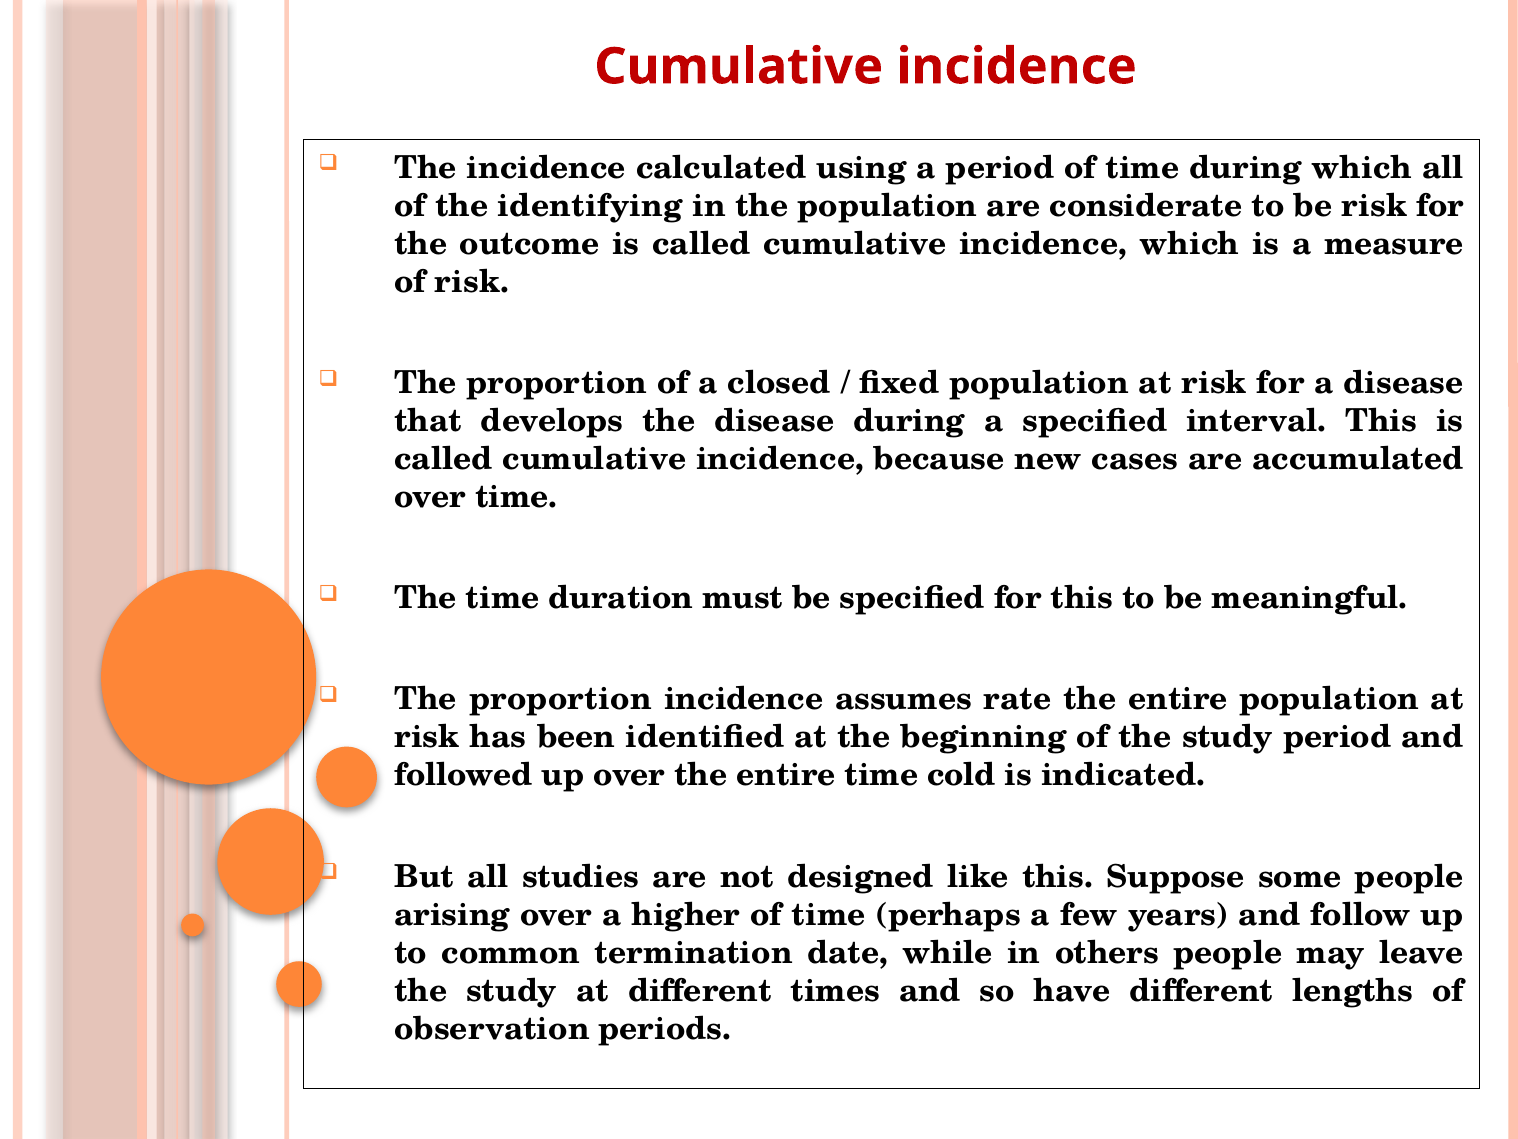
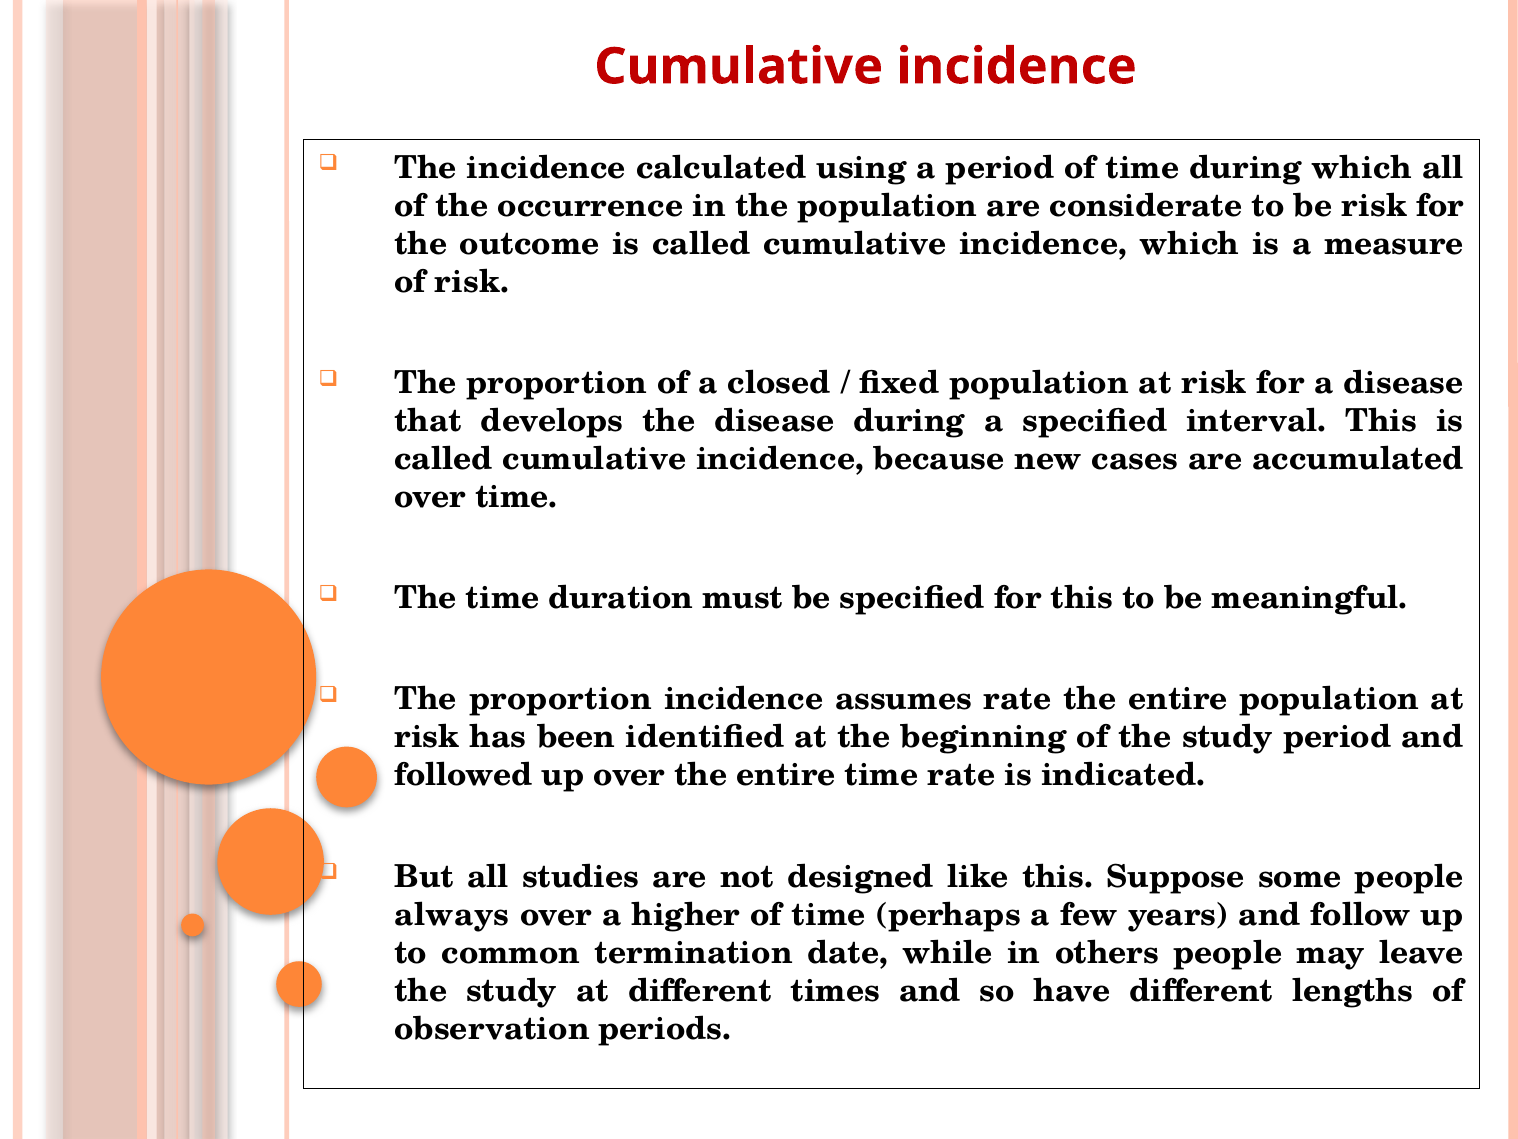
identifying: identifying -> occurrence (591, 206)
time cold: cold -> rate (961, 775)
arising: arising -> always (452, 914)
